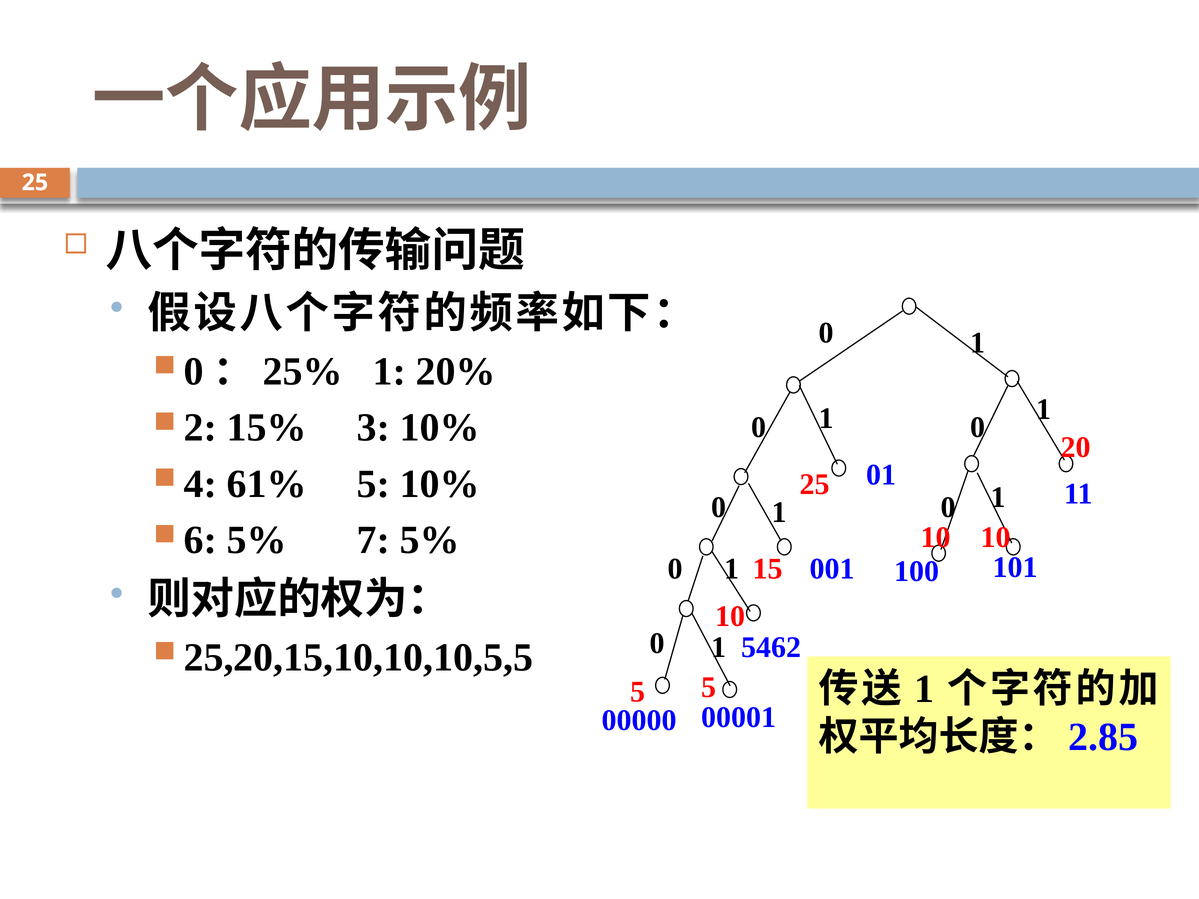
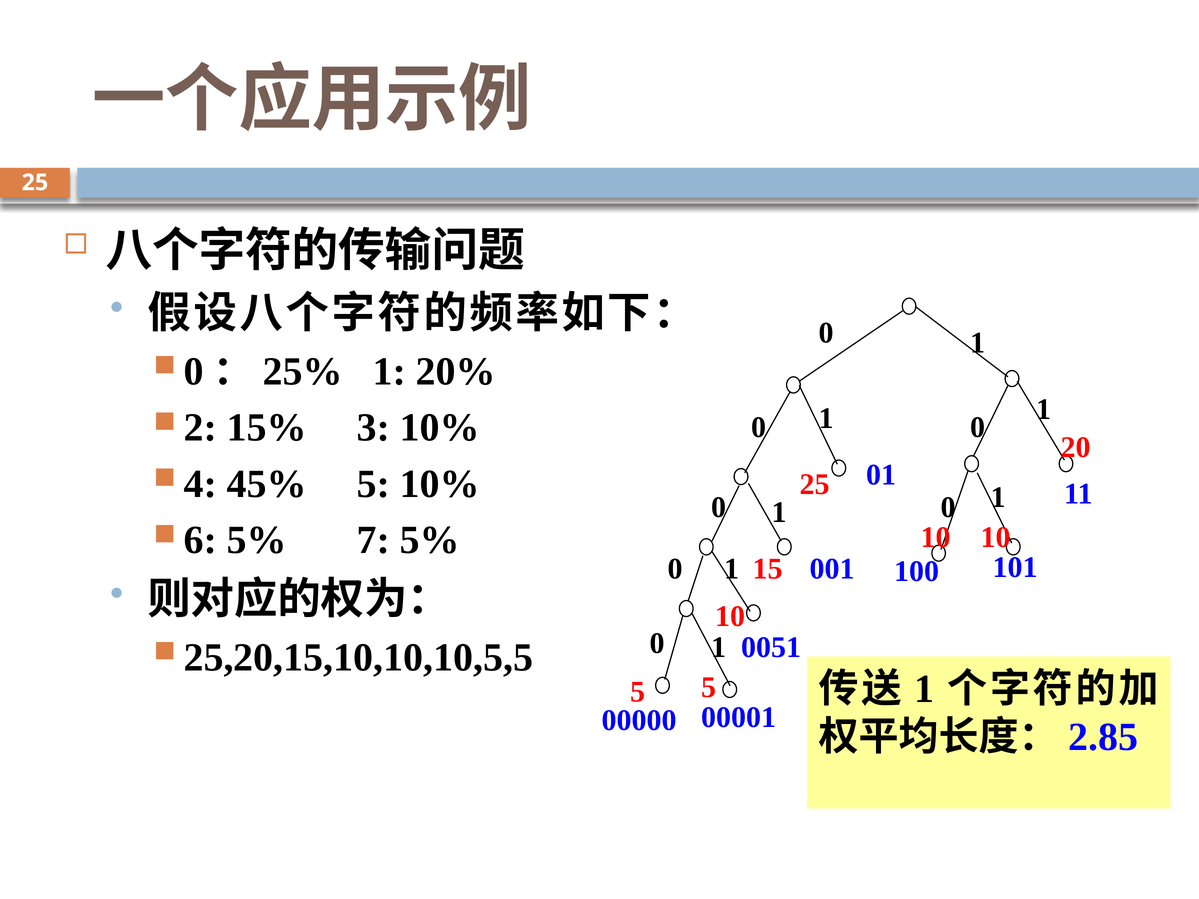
61%: 61% -> 45% (267, 484)
5462: 5462 -> 0051 (771, 648)
